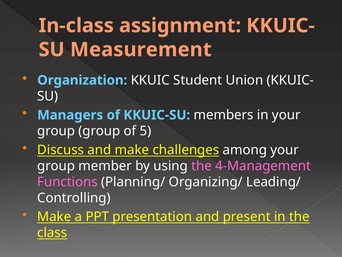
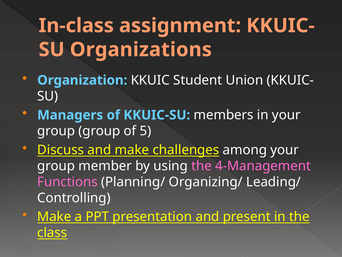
Measurement: Measurement -> Organizations (141, 50)
